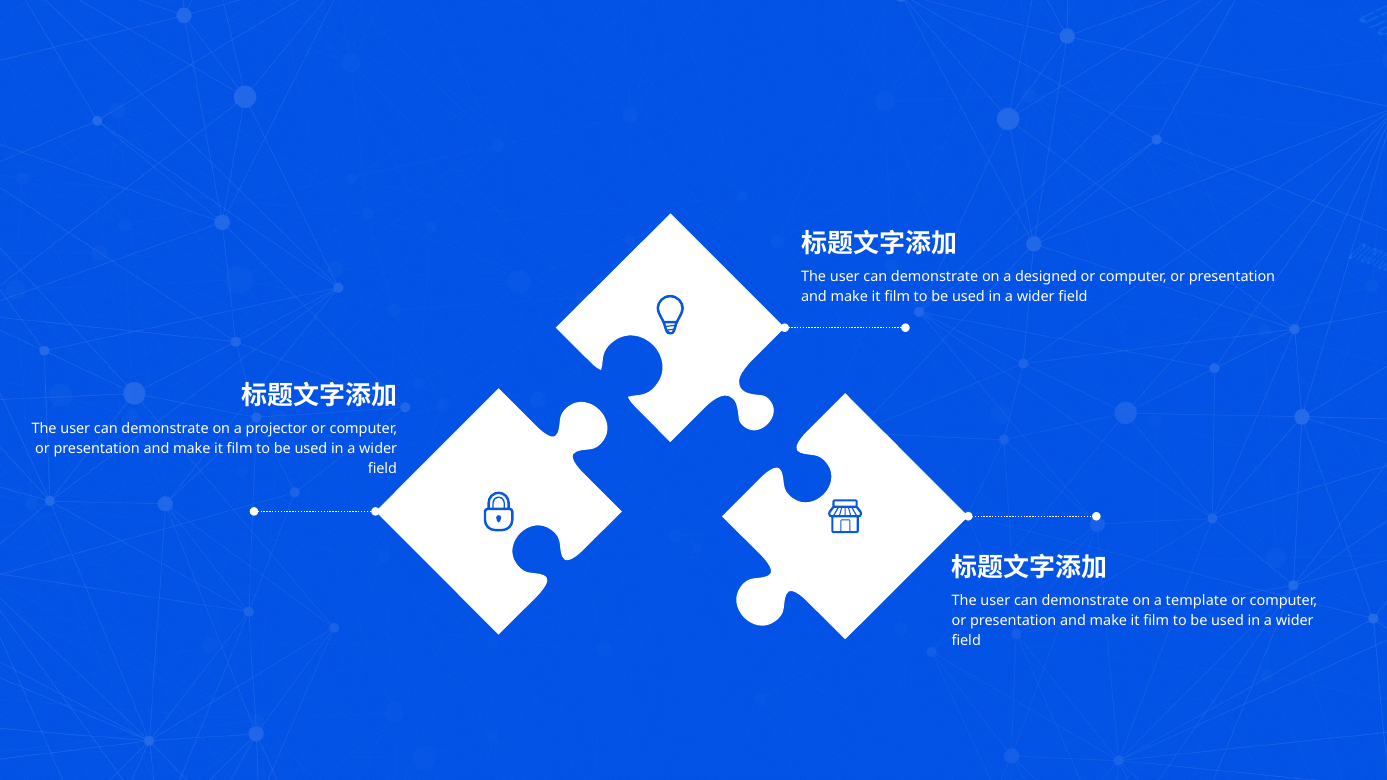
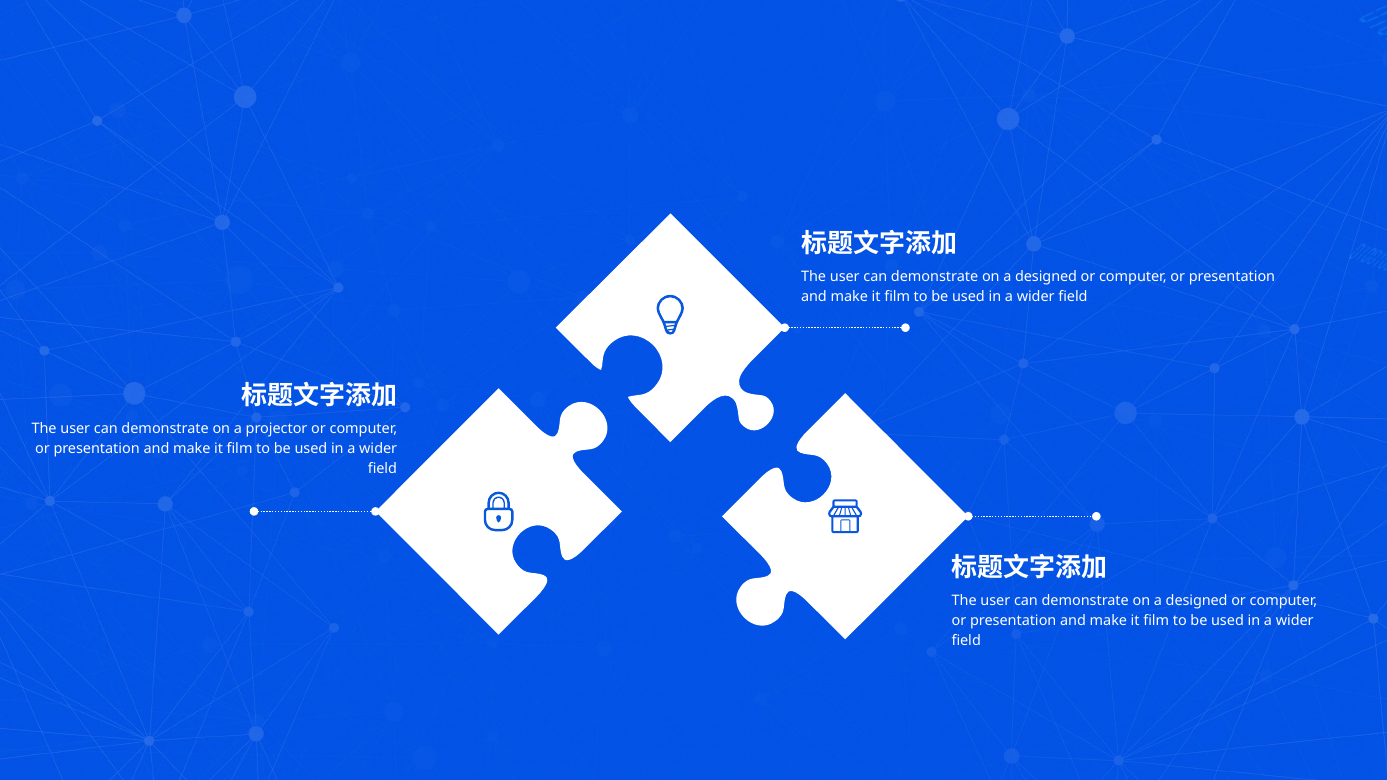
template: template -> designed (1197, 601)
